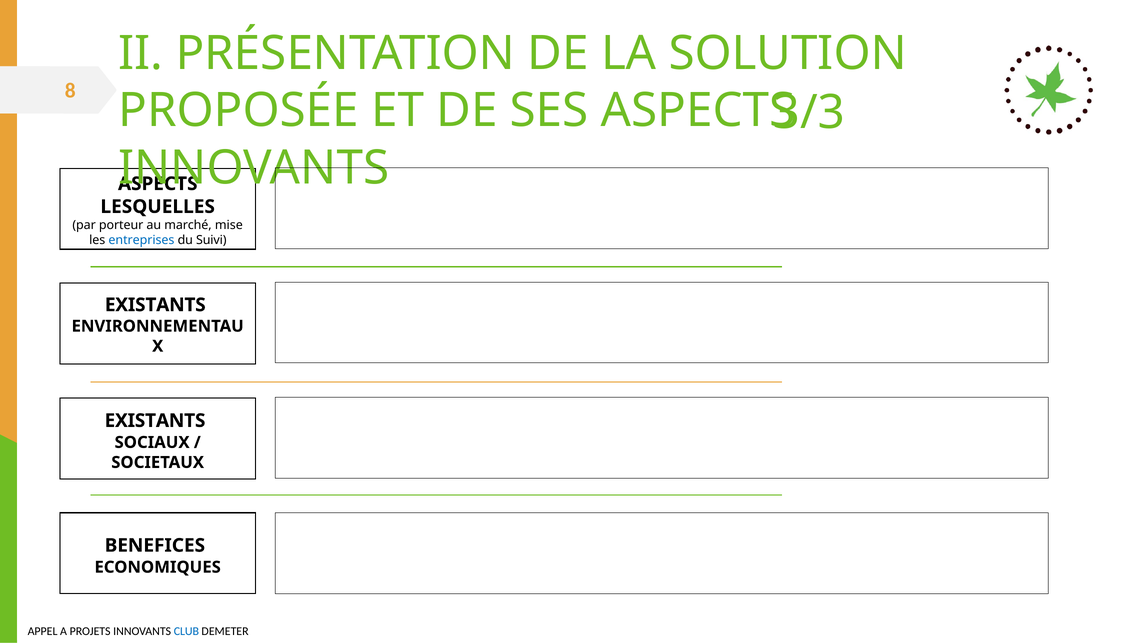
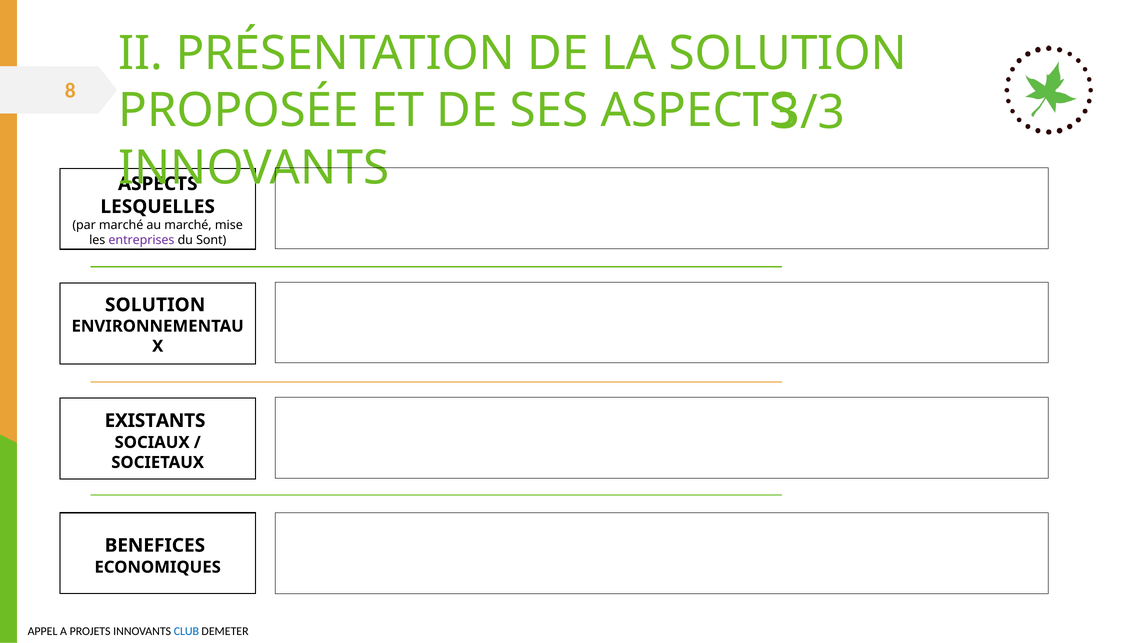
par porteur: porteur -> marché (121, 225)
entreprises colour: blue -> purple (141, 240)
Suivi: Suivi -> Sont (211, 240)
EXISTANTS: EXISTANTS -> SOLUTION (155, 305)
